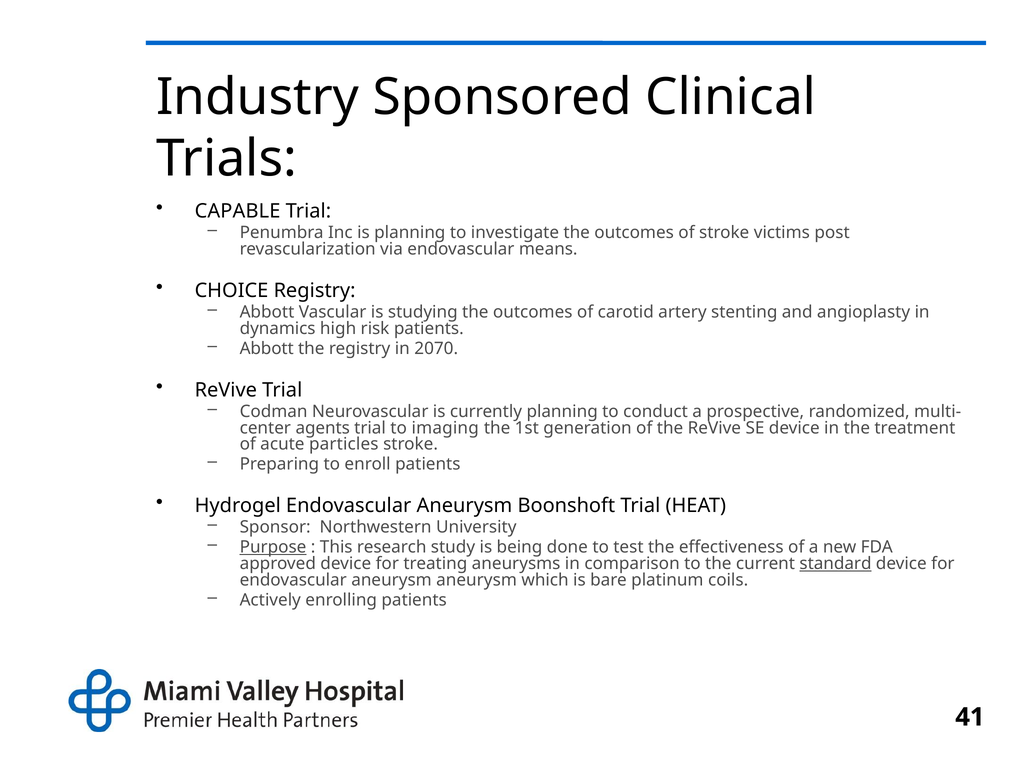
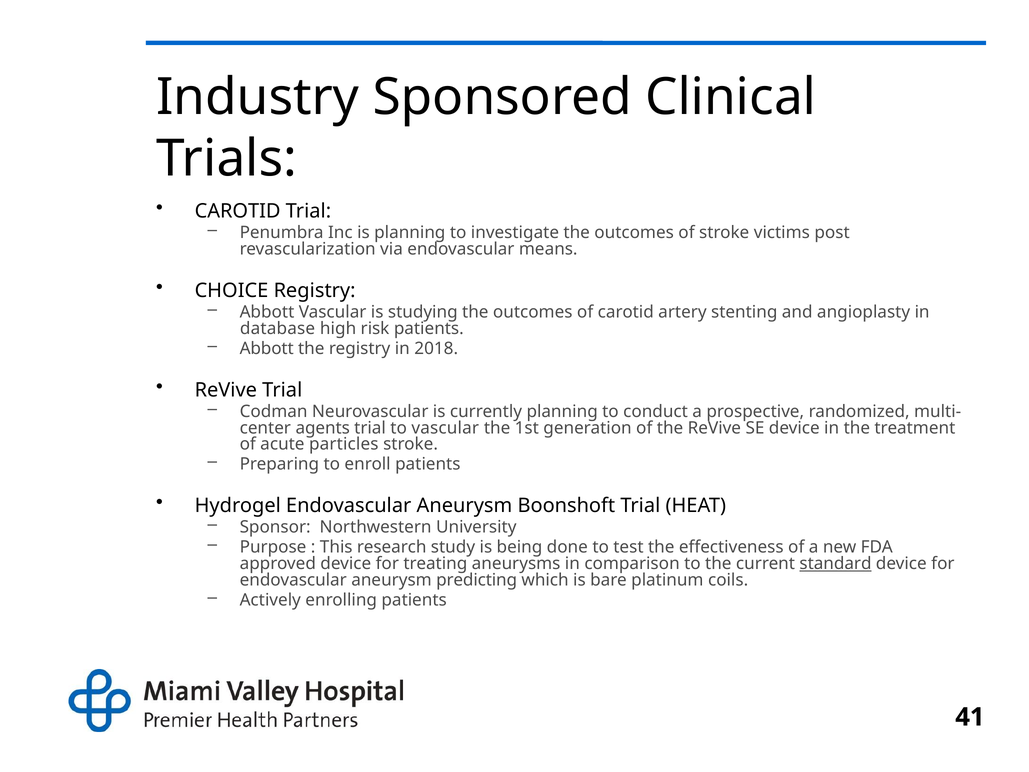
CAPABLE: CAPABLE -> CAROTID (238, 211)
dynamics: dynamics -> database (278, 328)
2070: 2070 -> 2018 (436, 348)
to imaging: imaging -> vascular (445, 428)
Purpose underline: present -> none (273, 547)
aneurysm aneurysm: aneurysm -> predicting (477, 580)
